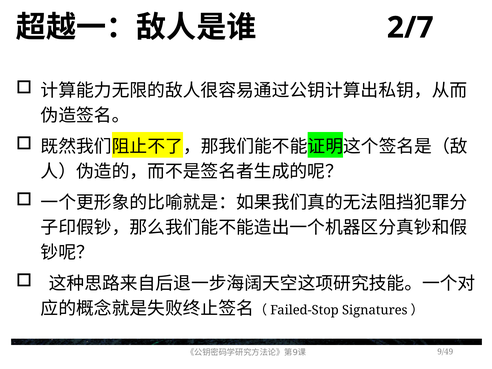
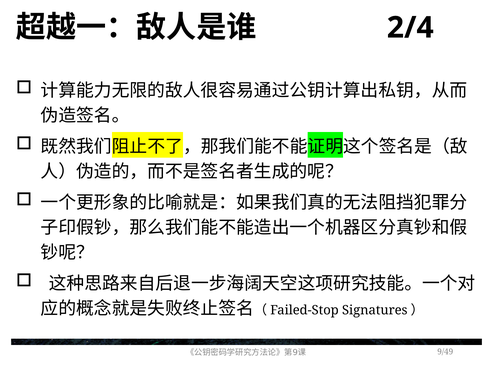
2/7: 2/7 -> 2/4 (410, 28)
